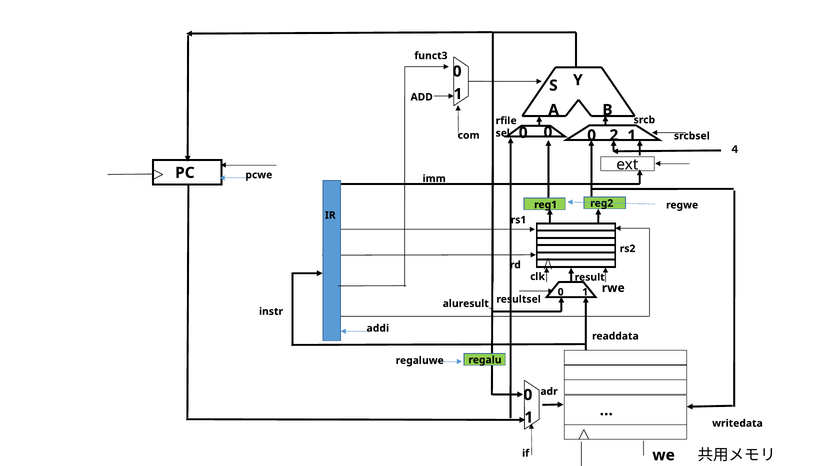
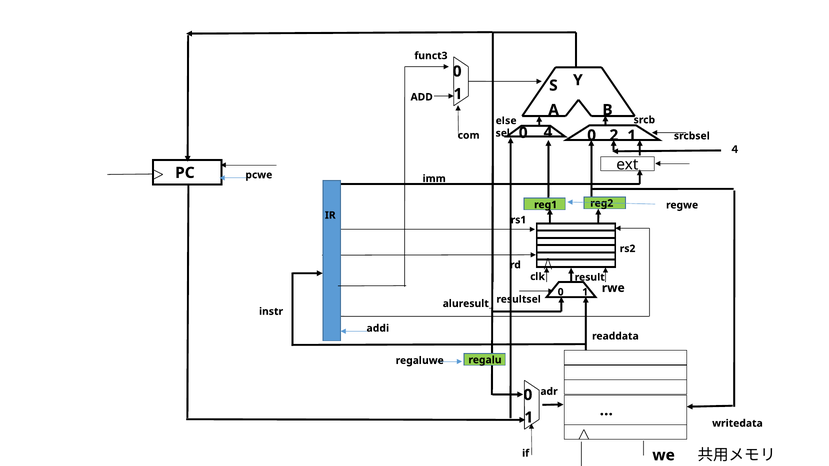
rfile: rfile -> else (506, 121)
0 0: 0 -> 4 (548, 132)
